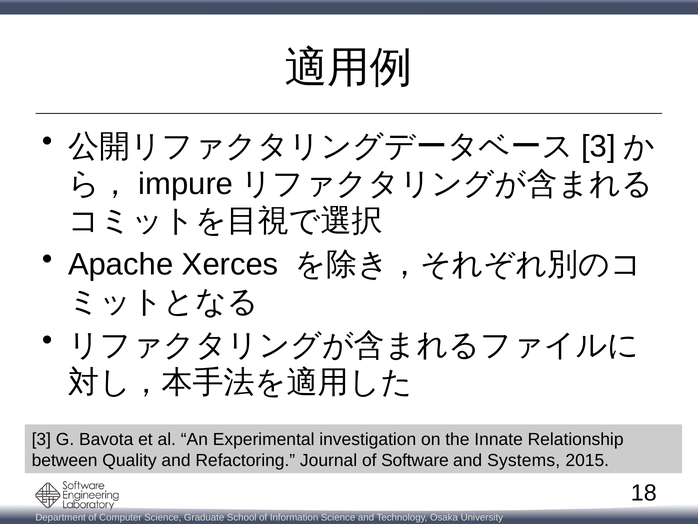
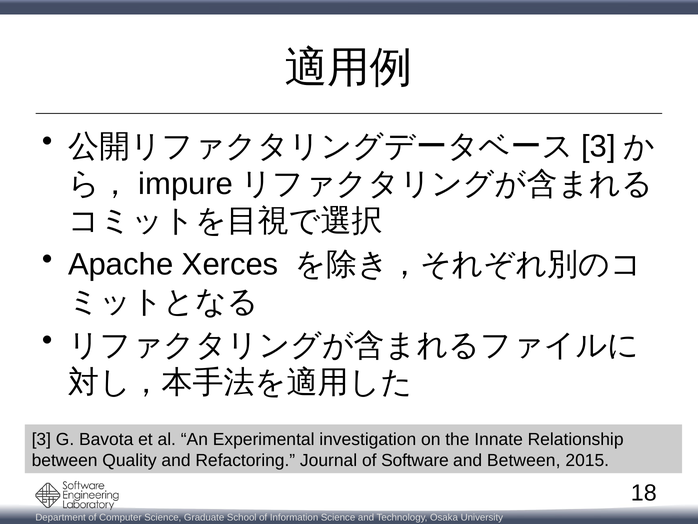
and Systems: Systems -> Between (524, 460)
